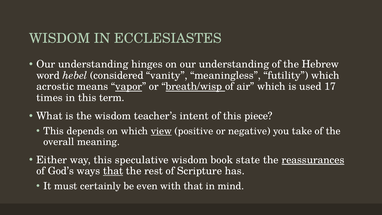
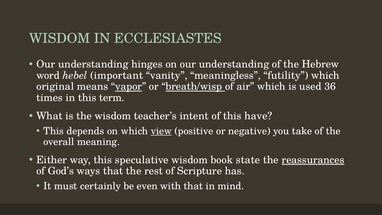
considered: considered -> important (117, 75)
acrostic: acrostic -> original (55, 86)
17: 17 -> 36 (330, 86)
piece: piece -> have (258, 116)
that underline: present -> none (113, 171)
